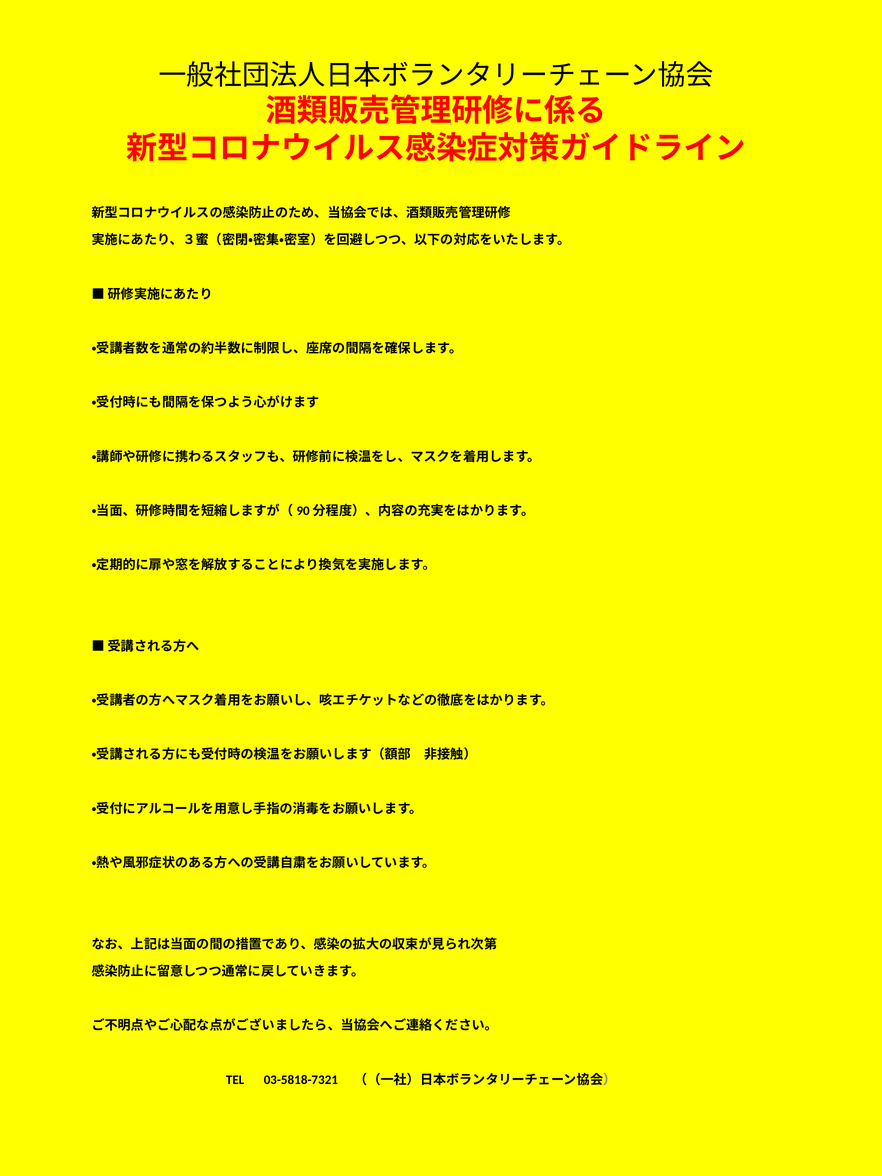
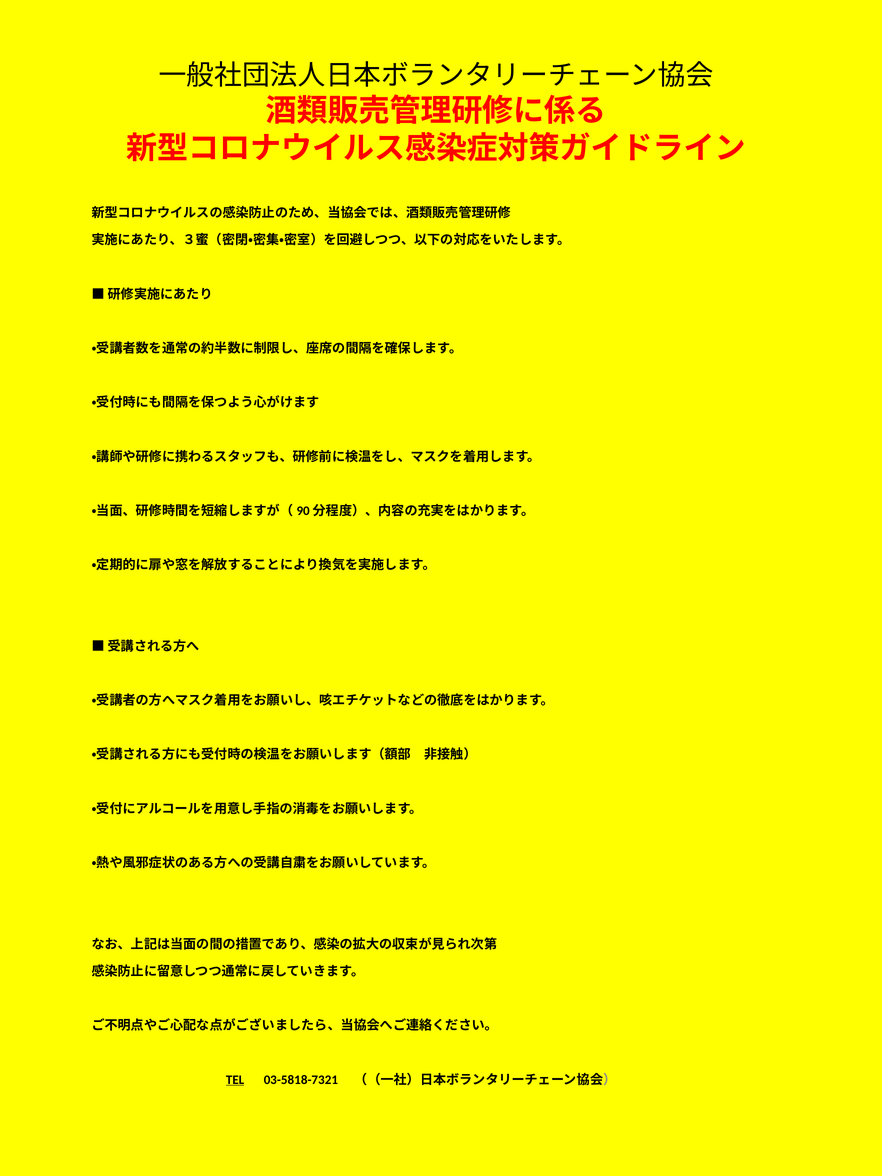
TEL underline: none -> present (235, 1080)
